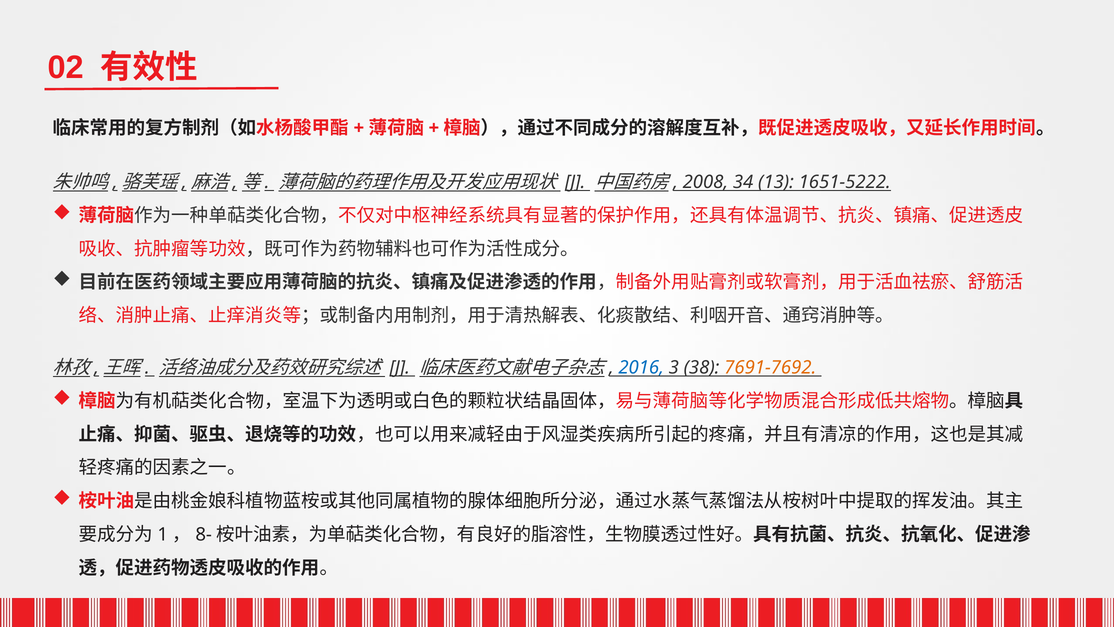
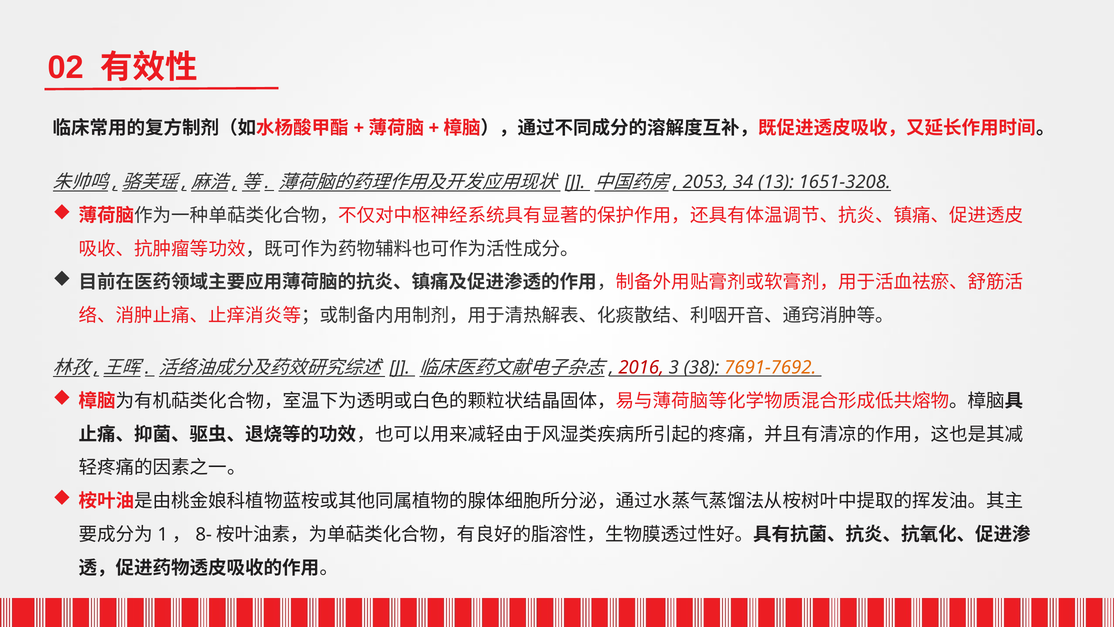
2008: 2008 -> 2053 (705, 182)
1651-5222: 1651-5222 -> 1651-3208 (845, 182)
2016 colour: blue -> red (641, 367)
